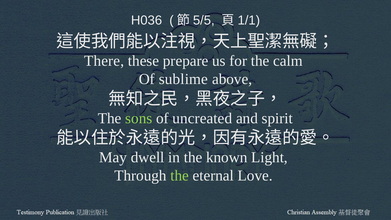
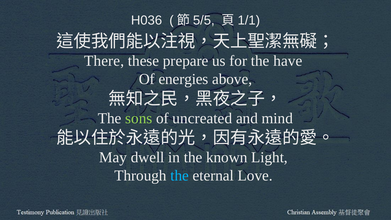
calm: calm -> have (288, 61)
sublime: sublime -> energies (183, 79)
spirit: spirit -> mind (277, 118)
the colour: light green -> light blue (180, 176)
